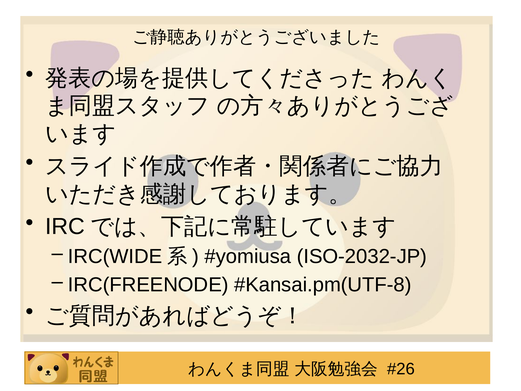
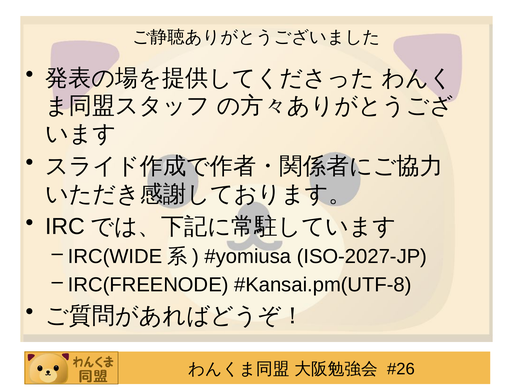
ISO-2032-JP: ISO-2032-JP -> ISO-2027-JP (362, 256)
